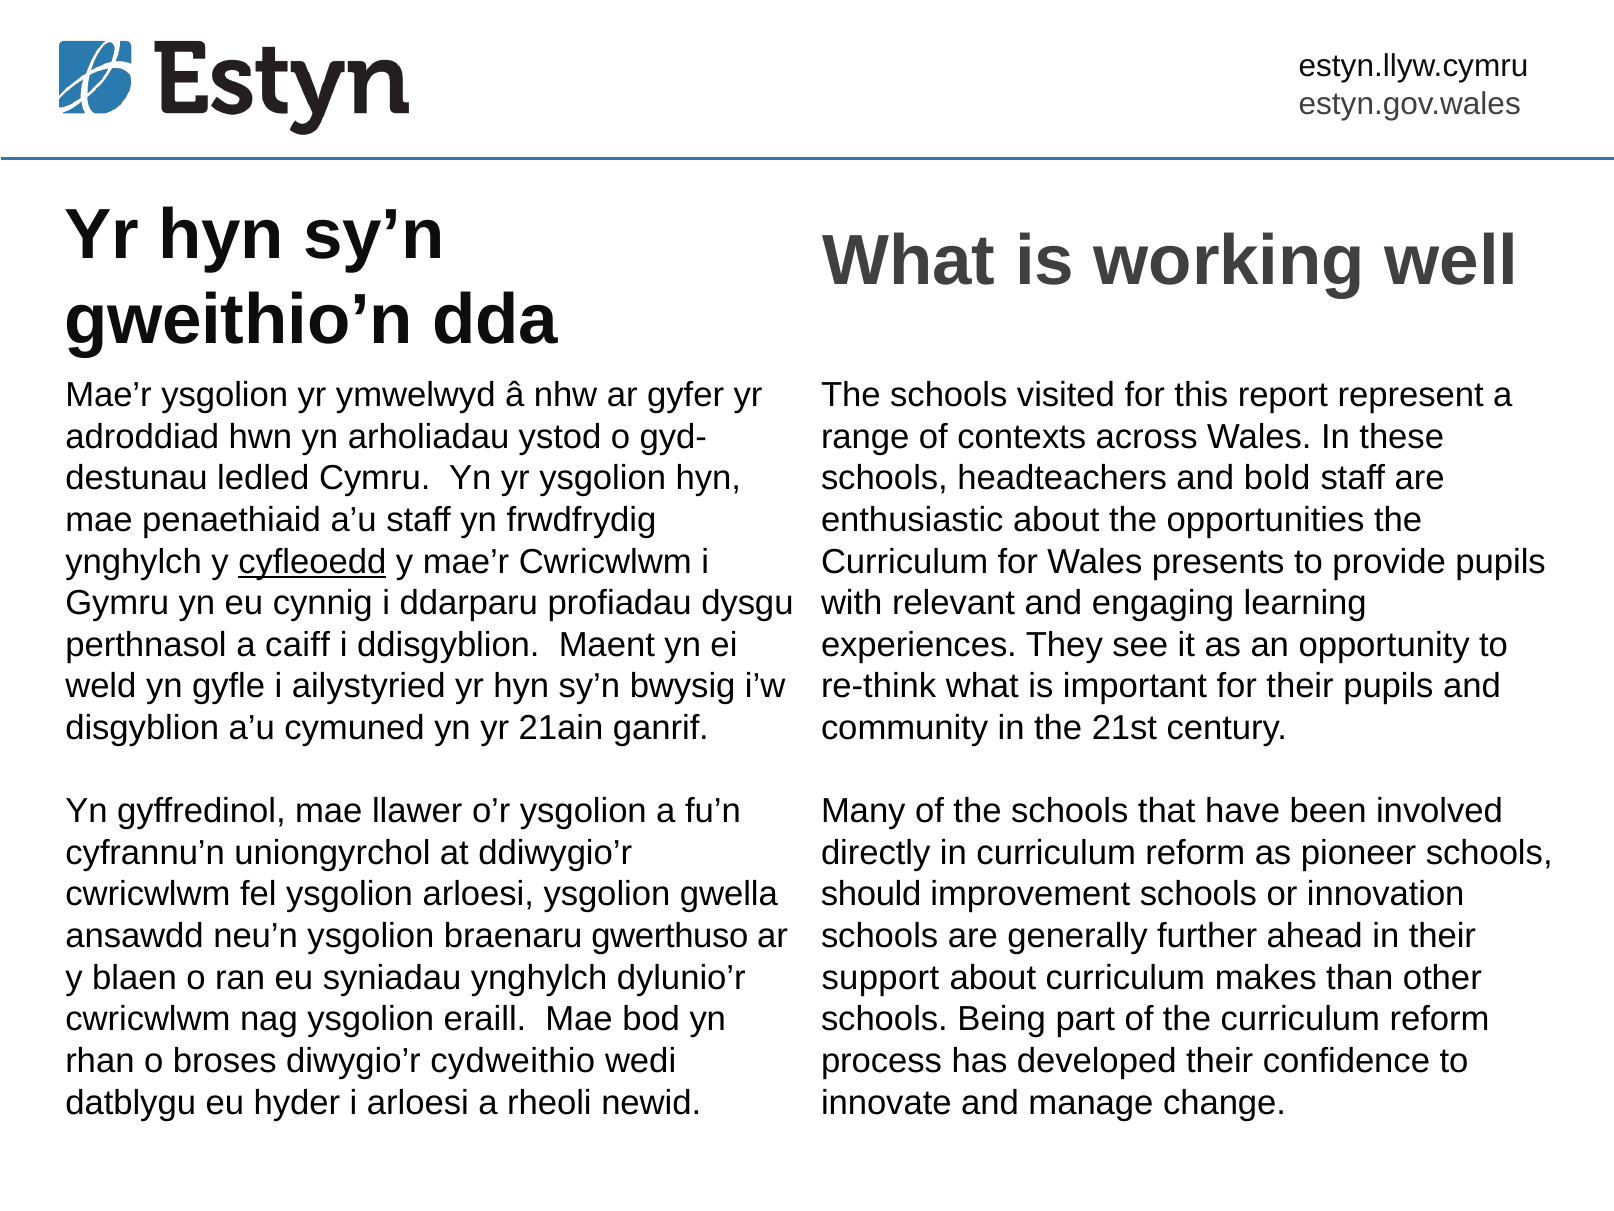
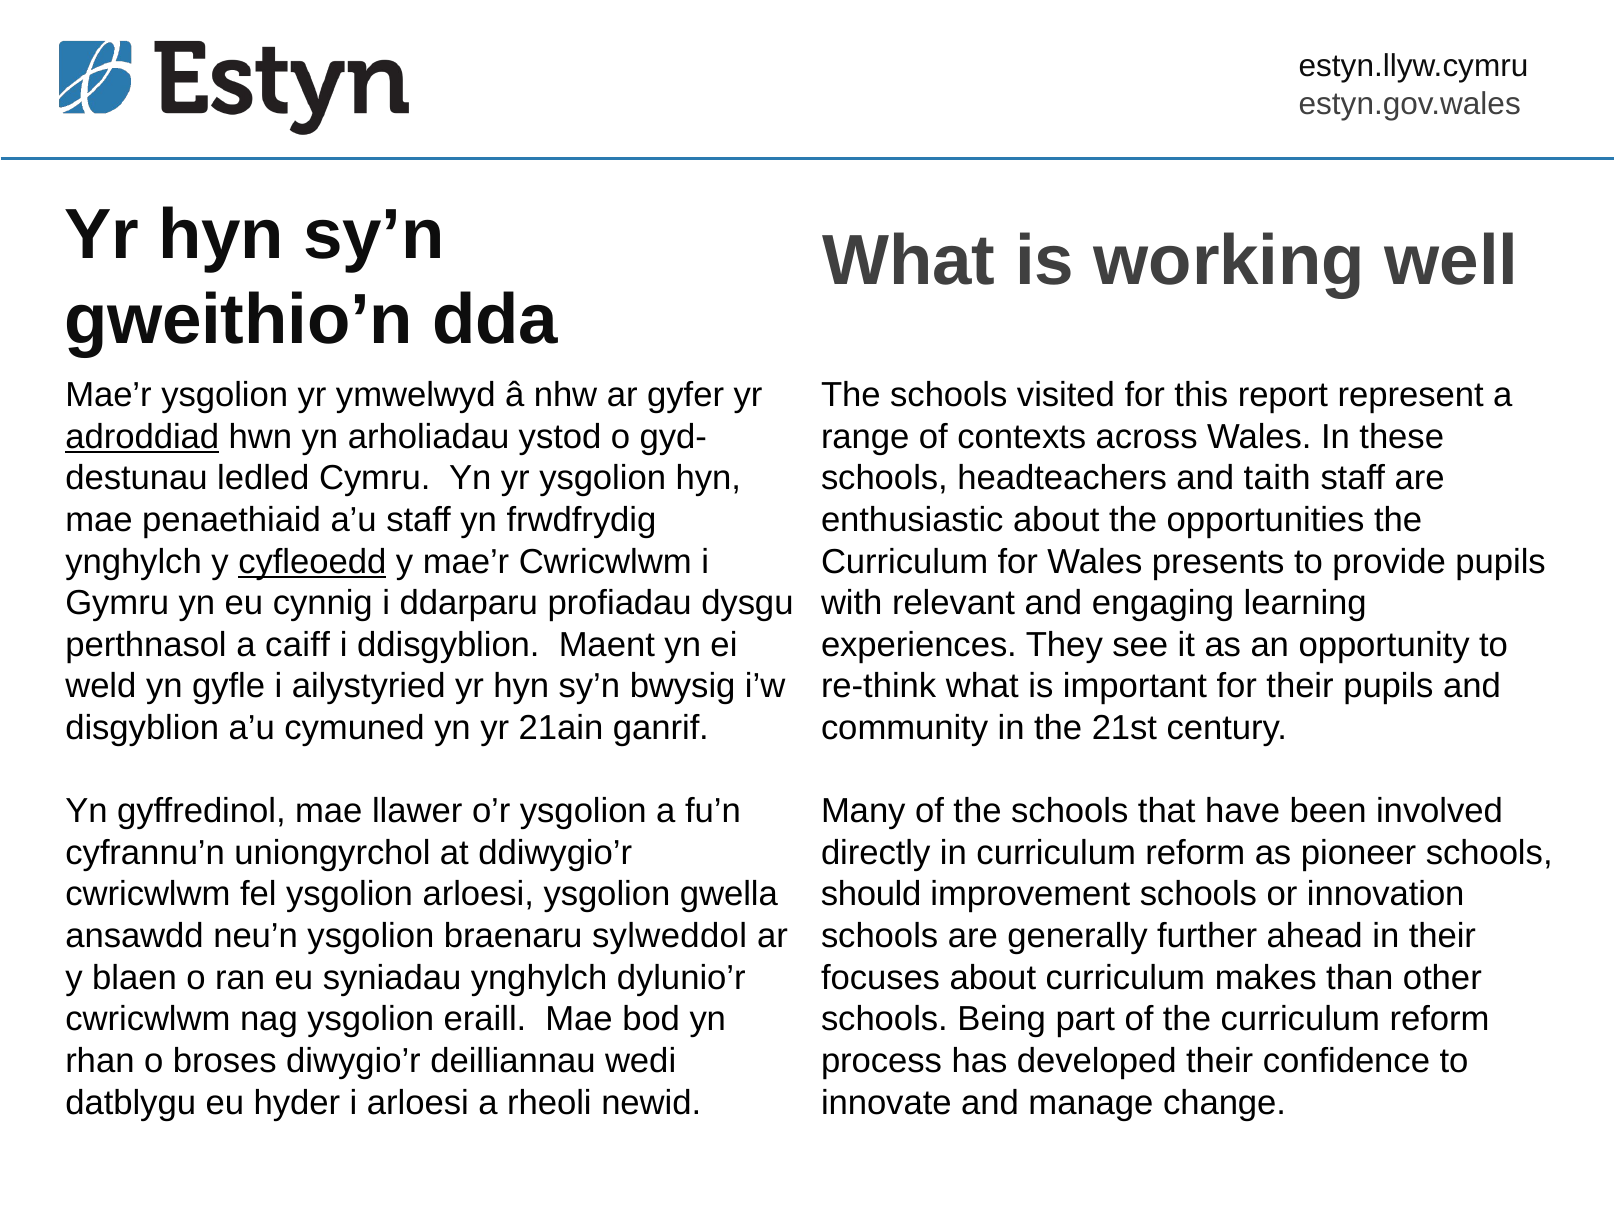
adroddiad underline: none -> present (142, 437)
bold: bold -> taith (1277, 478)
gwerthuso: gwerthuso -> sylweddol (670, 936)
support: support -> focuses (881, 977)
cydweithio: cydweithio -> deilliannau (513, 1061)
